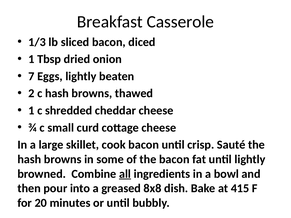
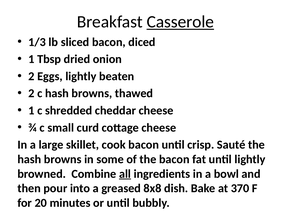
Casserole underline: none -> present (180, 22)
7: 7 -> 2 (31, 76)
415: 415 -> 370 (240, 189)
